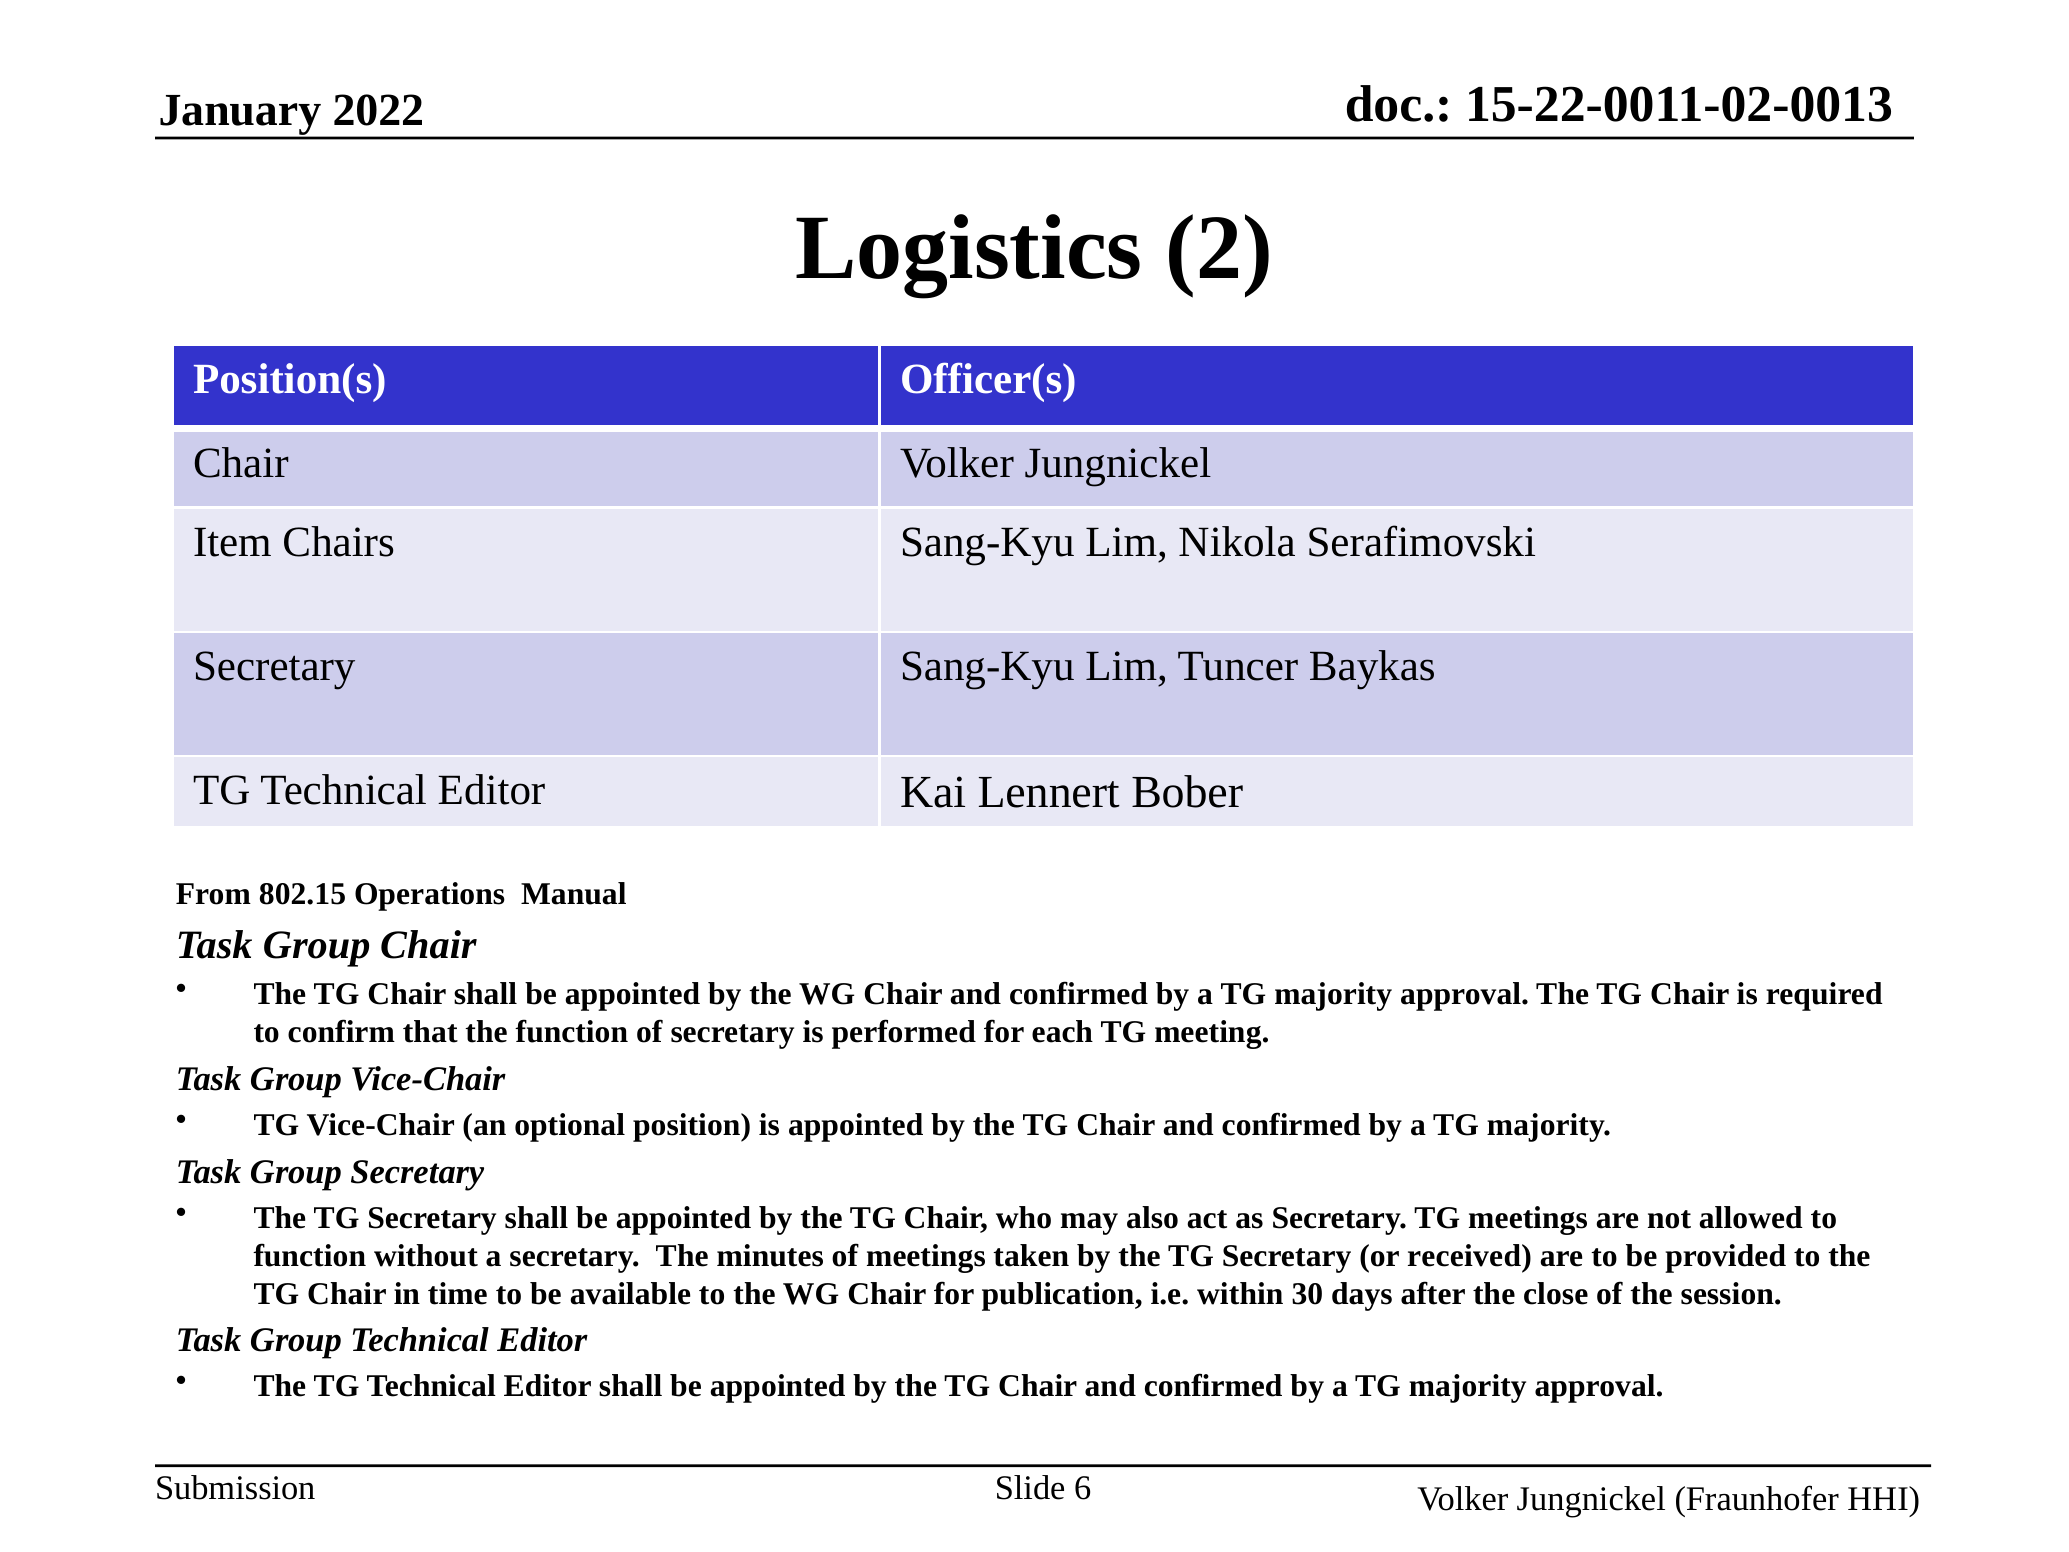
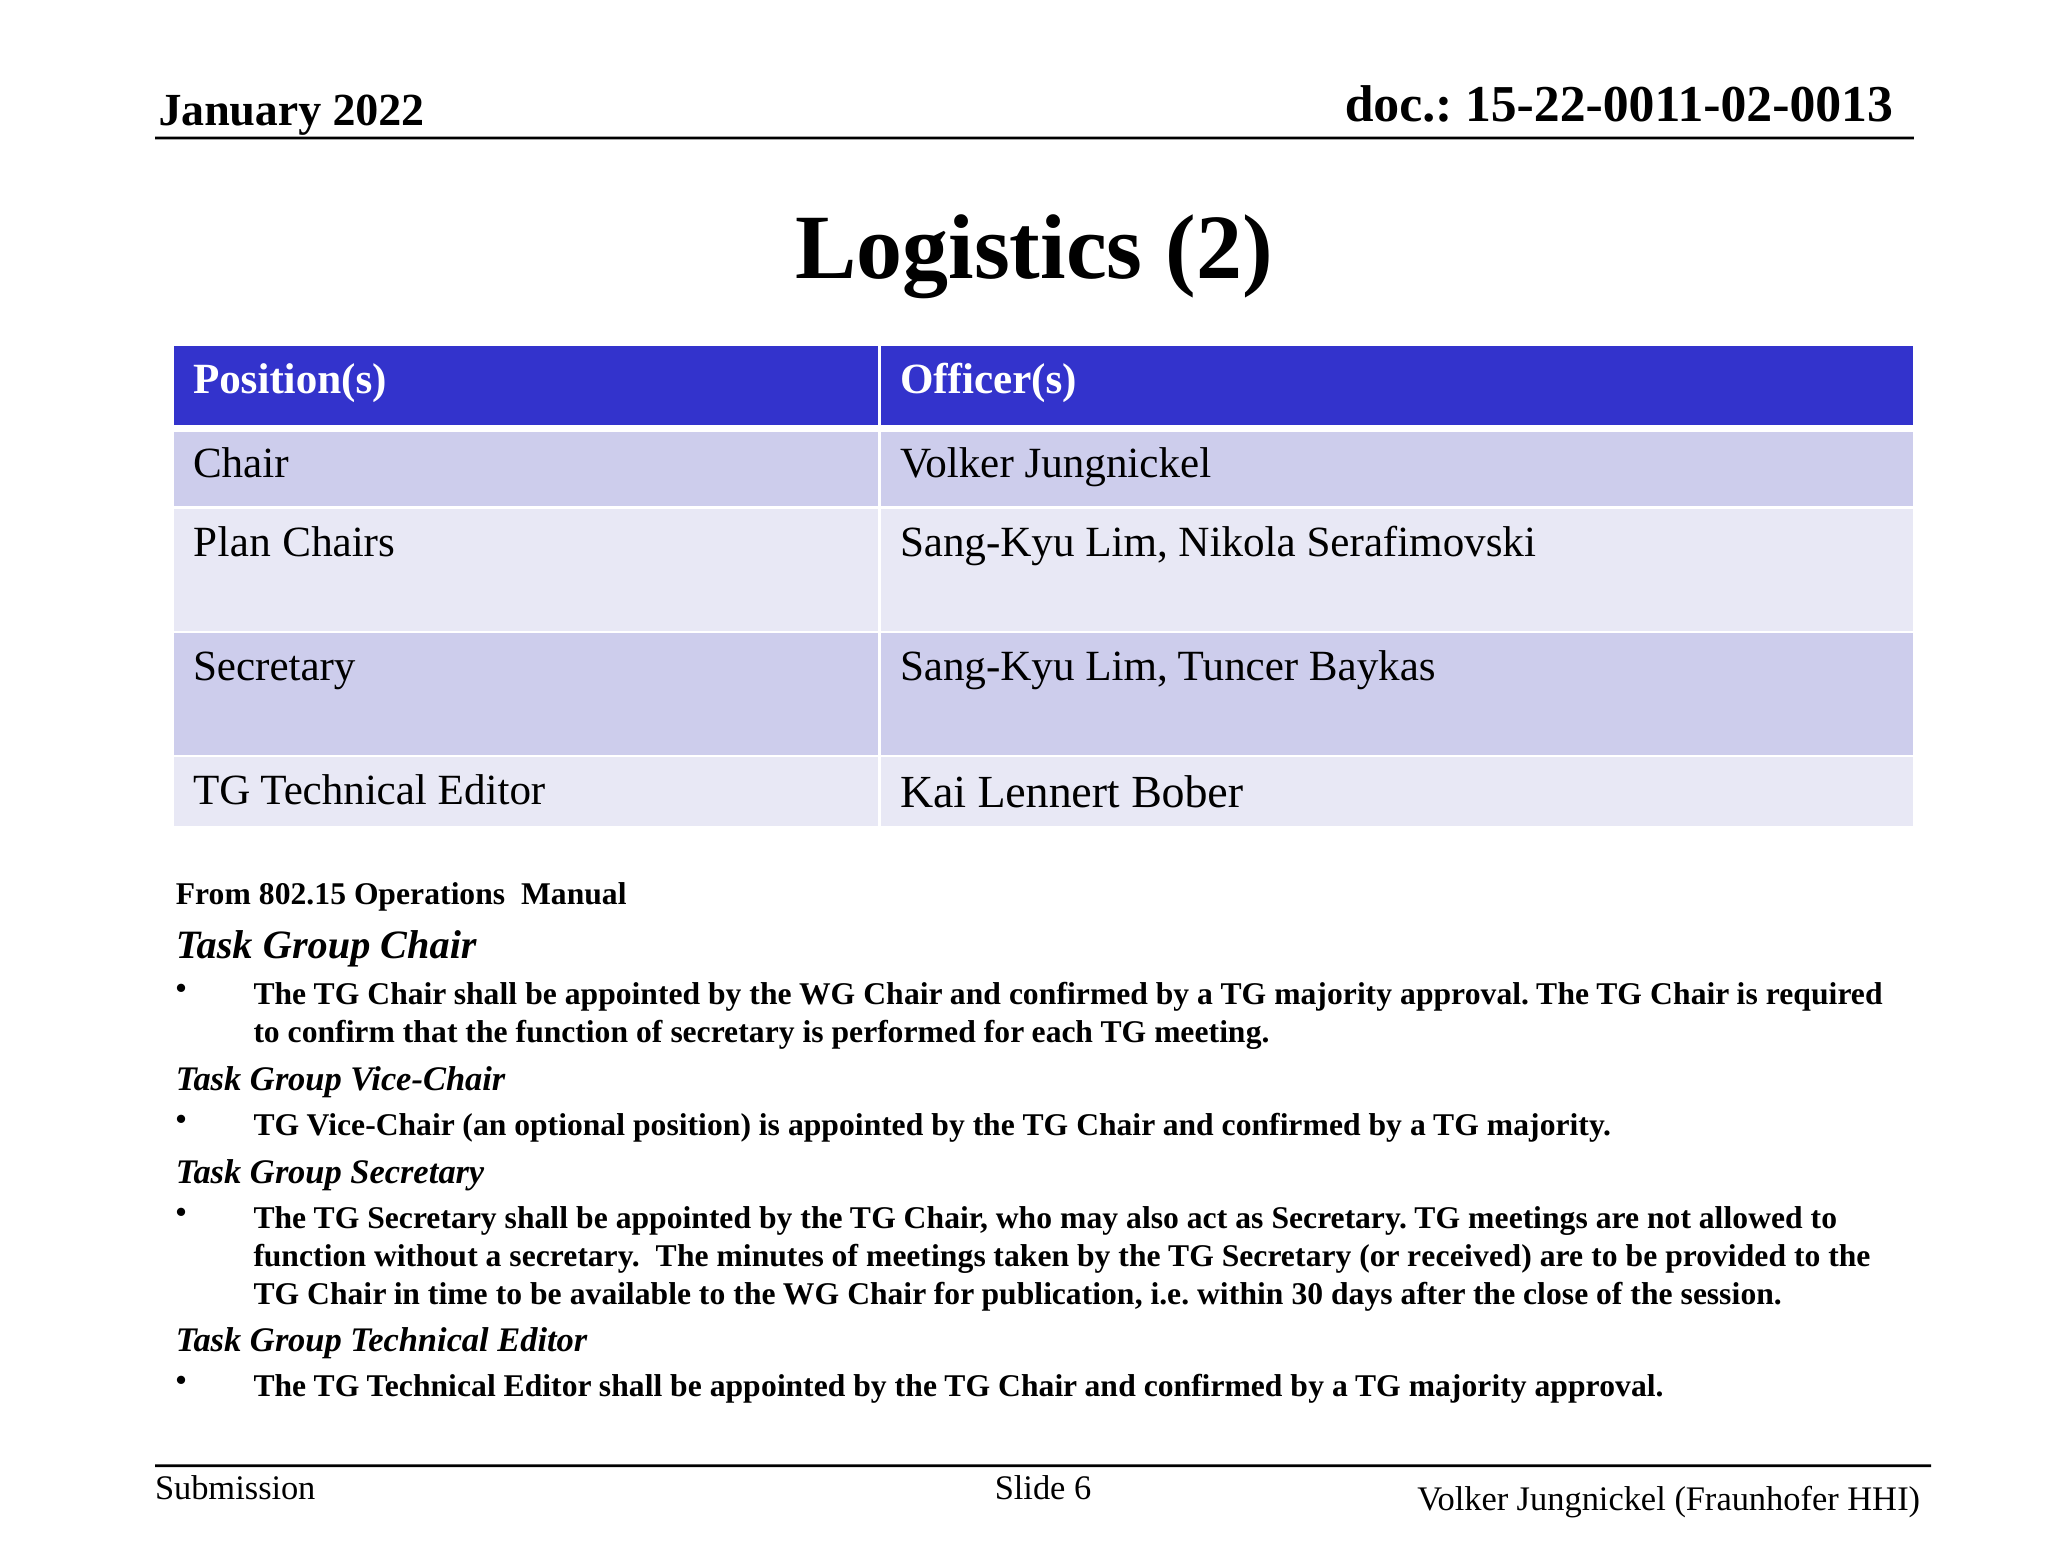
Item: Item -> Plan (232, 542)
